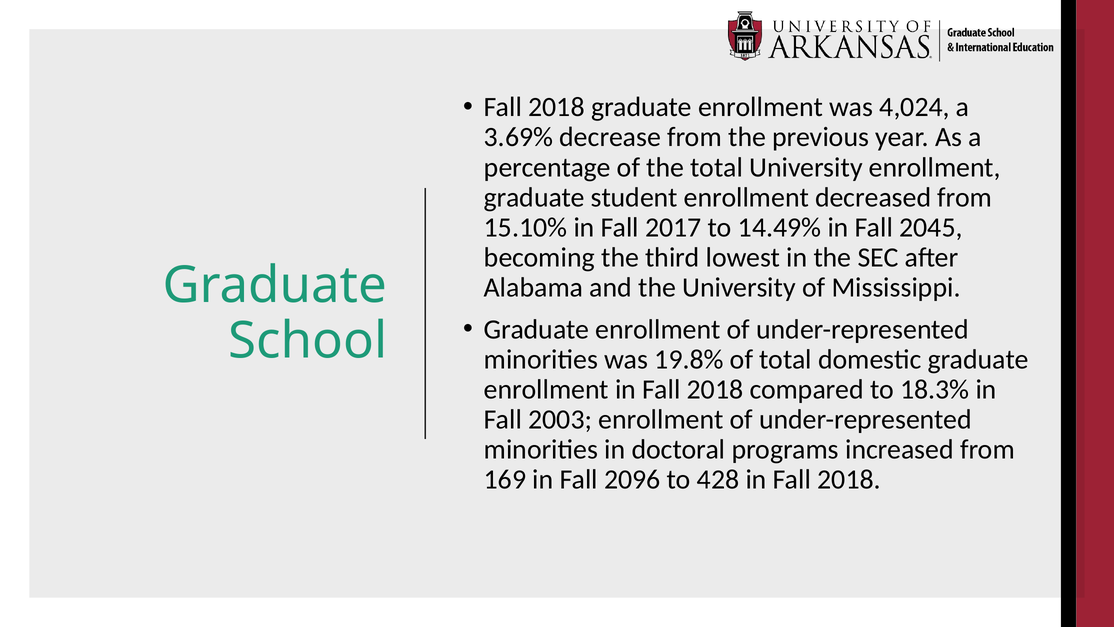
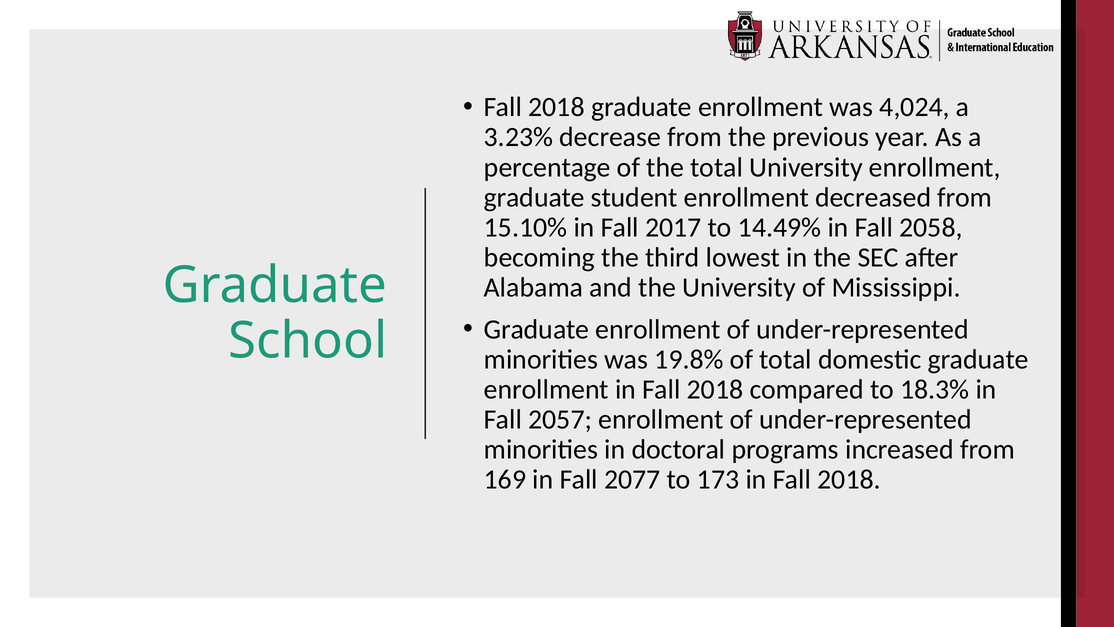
3.69%: 3.69% -> 3.23% (518, 137)
2045: 2045 -> 2058 (931, 227)
2003: 2003 -> 2057 (560, 419)
2096: 2096 -> 2077 (632, 479)
428: 428 -> 173 (718, 479)
